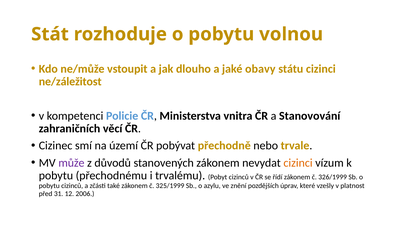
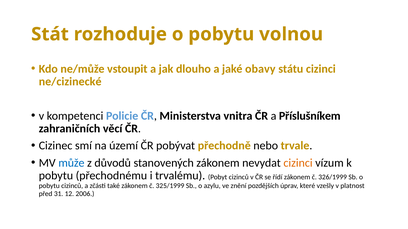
ne/záležitost: ne/záležitost -> ne/cizinecké (70, 82)
Stanovování: Stanovování -> Příslušníkem (310, 116)
může colour: purple -> blue (71, 163)
